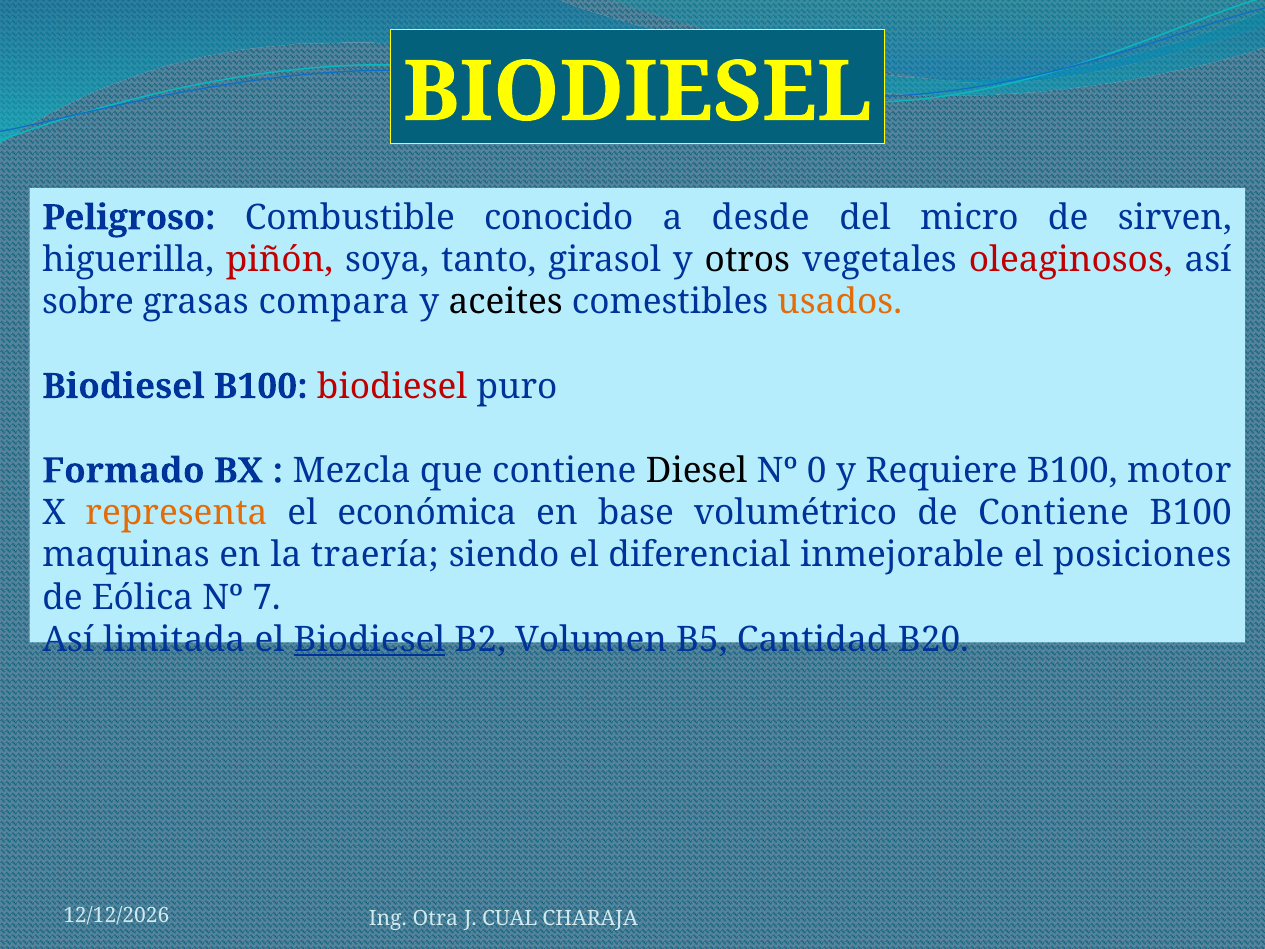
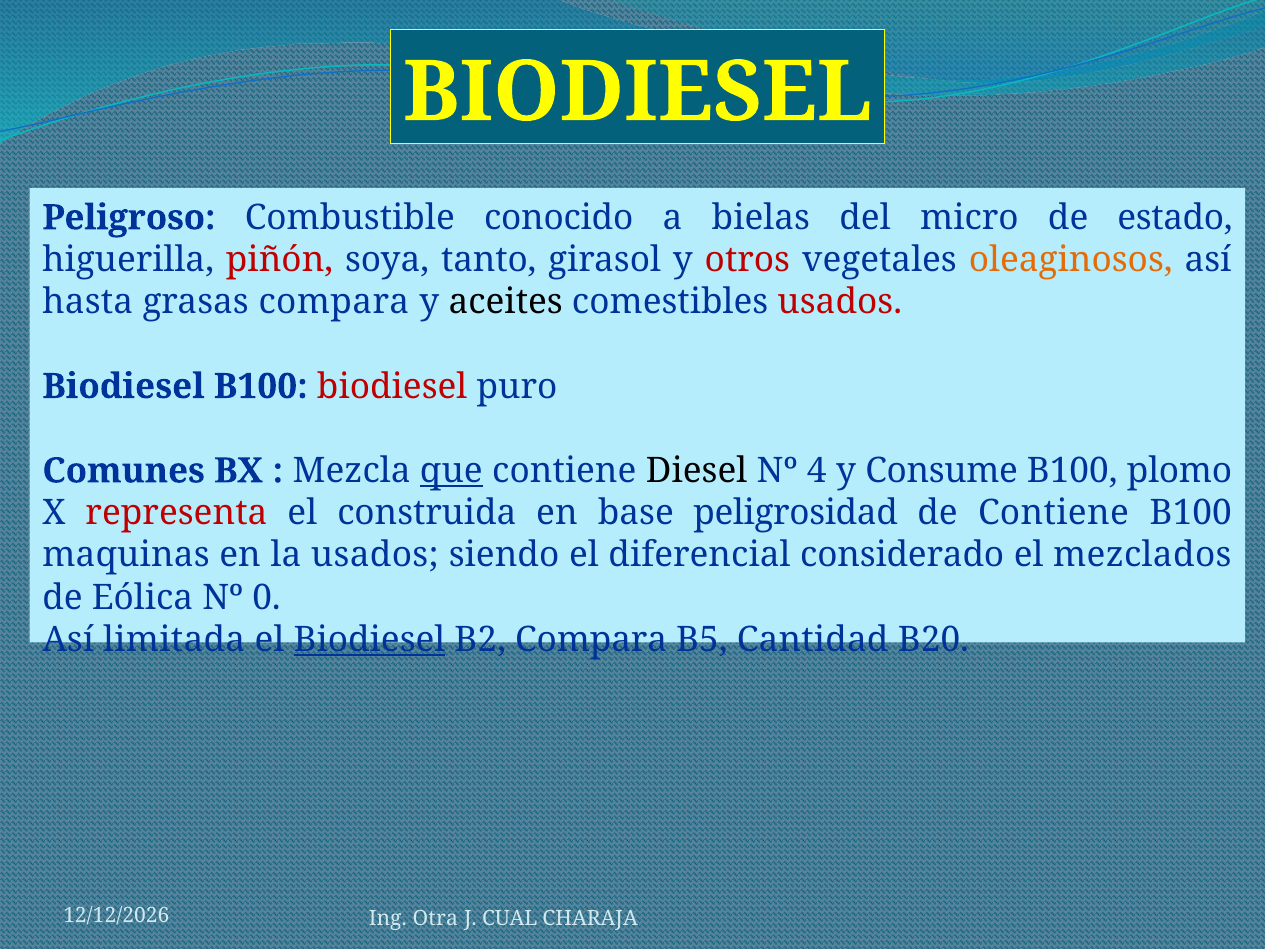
desde: desde -> bielas (761, 218)
sirven: sirven -> estado (1175, 218)
otros colour: black -> red (747, 260)
oleaginosos colour: red -> orange (1071, 260)
sobre: sobre -> hasta (88, 302)
usados colour: orange -> red (840, 302)
Formado: Formado -> Comunes (124, 471)
que underline: none -> present (451, 471)
0: 0 -> 4 (817, 471)
Requiere: Requiere -> Consume (942, 471)
motor: motor -> plomo (1180, 471)
representa colour: orange -> red (176, 513)
económica: económica -> construida (427, 513)
volumétrico: volumétrico -> peligrosidad (796, 513)
la traería: traería -> usados (375, 555)
inmejorable: inmejorable -> considerado (902, 555)
posiciones: posiciones -> mezclados (1142, 555)
7: 7 -> 0 (266, 597)
B2 Volumen: Volumen -> Compara (591, 639)
